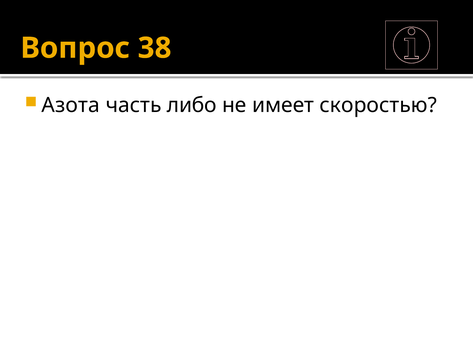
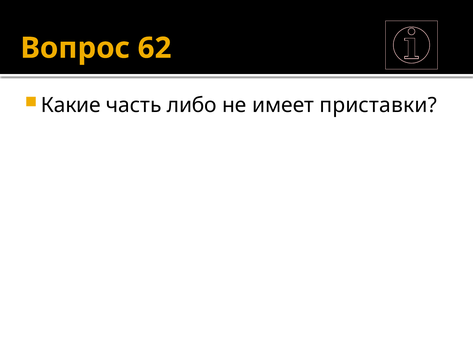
38: 38 -> 62 (155, 48)
Азота: Азота -> Какие (71, 106)
скоростью: скоростью -> приставки (378, 106)
